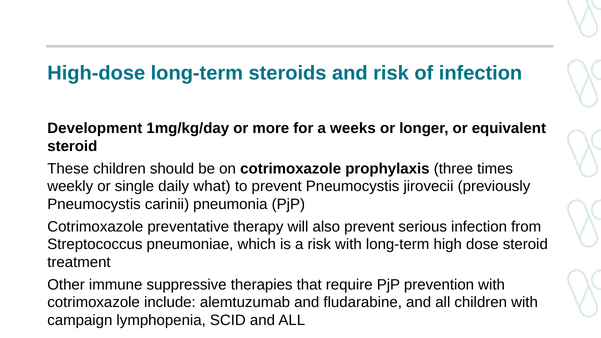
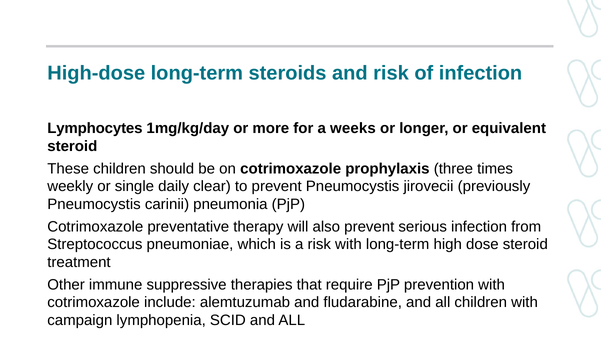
Development: Development -> Lymphocytes (95, 129)
what: what -> clear (212, 187)
